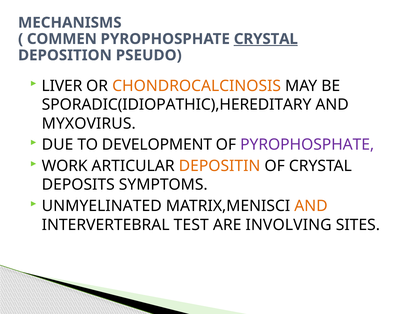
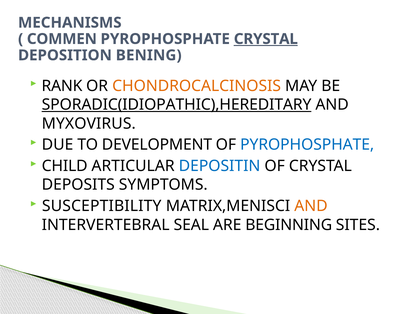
PSEUDO: PSEUDO -> BENING (149, 55)
LIVER: LIVER -> RANK (62, 86)
SPORADIC(IDIOPATHIC),HEREDITARY underline: none -> present (177, 105)
PYROPHOSPHATE colour: purple -> blue (307, 145)
WORK: WORK -> CHILD (65, 166)
DEPOSITIN colour: orange -> blue (220, 166)
UNMYELINATED: UNMYELINATED -> SUSCEPTIBILITY (102, 206)
TEST: TEST -> SEAL (191, 224)
INVOLVING: INVOLVING -> BEGINNING (289, 224)
